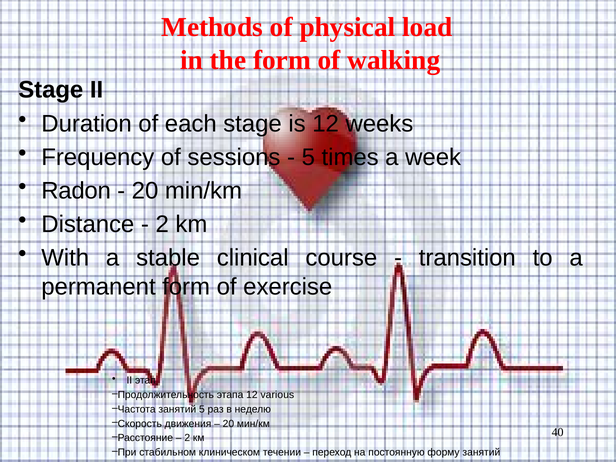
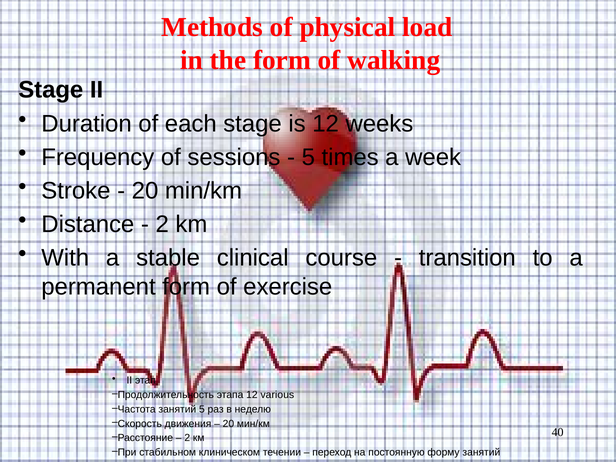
Radon: Radon -> Stroke (76, 191)
